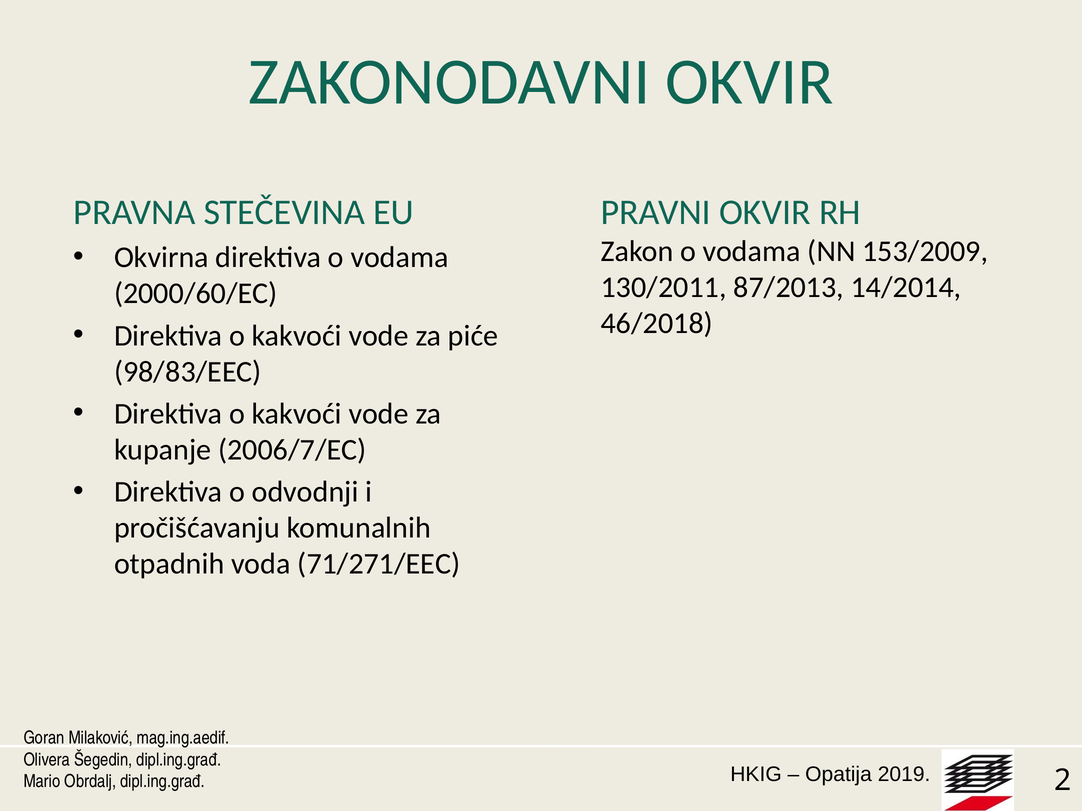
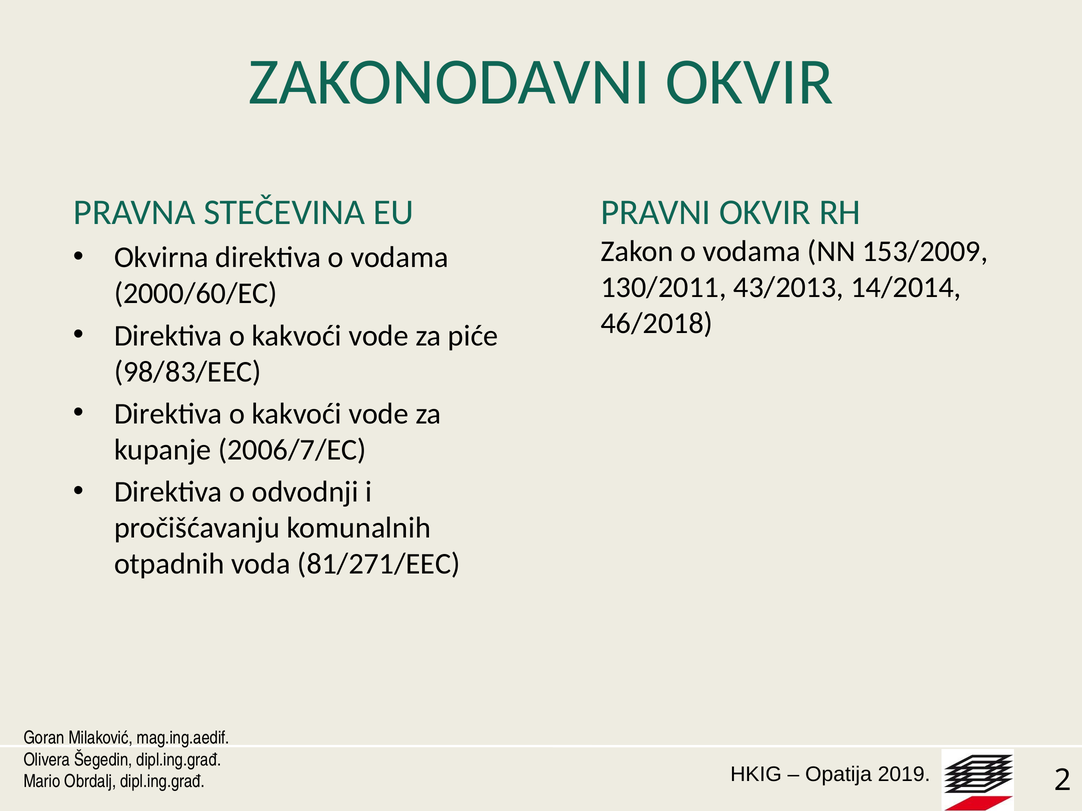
87/2013: 87/2013 -> 43/2013 (789, 288)
71/271/EEC: 71/271/EEC -> 81/271/EEC (379, 564)
